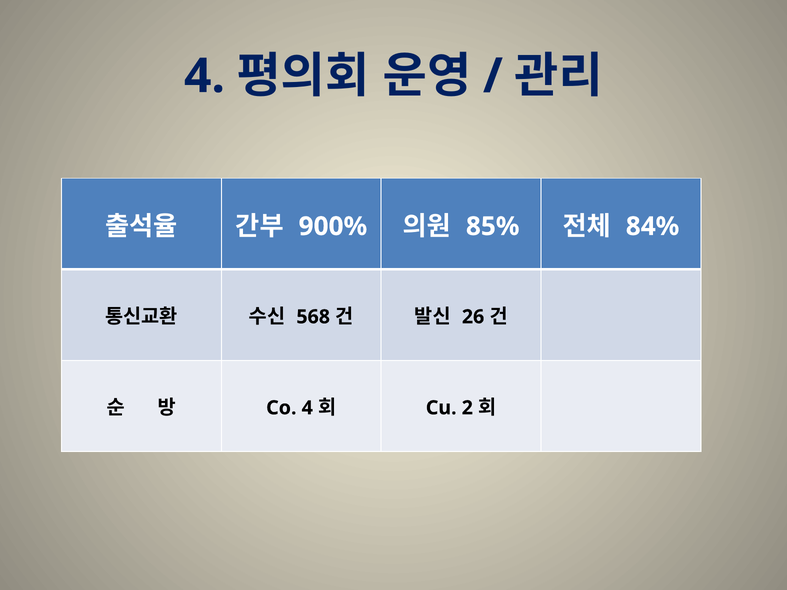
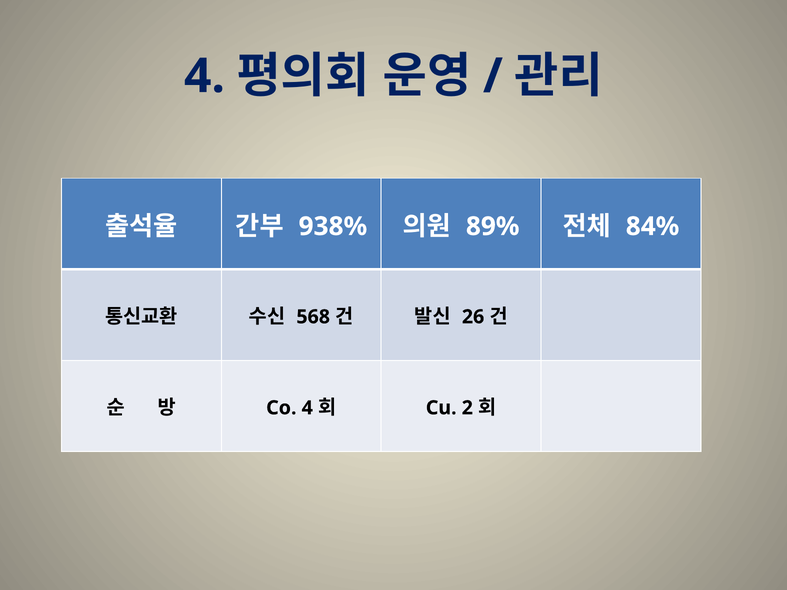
900%: 900% -> 938% (333, 227)
85%: 85% -> 89% (493, 227)
